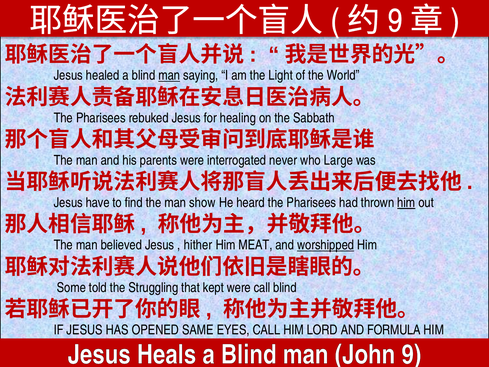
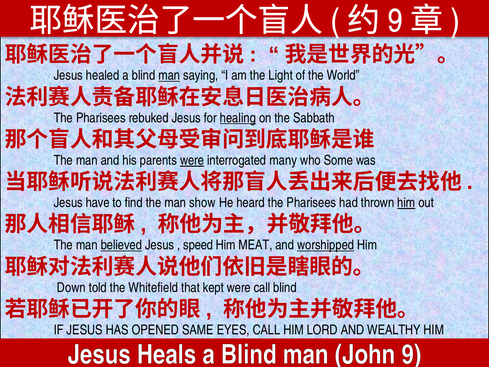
healing underline: none -> present (238, 118)
were underline: none -> present (192, 160)
never: never -> many (283, 160)
Large: Large -> Some (338, 160)
believed underline: none -> present (121, 245)
hither: hither -> speed (198, 245)
Some: Some -> Down (71, 287)
Struggling: Struggling -> Whitefield (153, 287)
FORMULA: FORMULA -> WEALTHY (394, 330)
